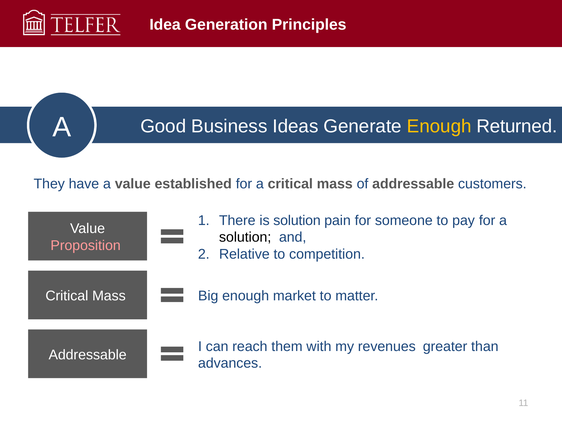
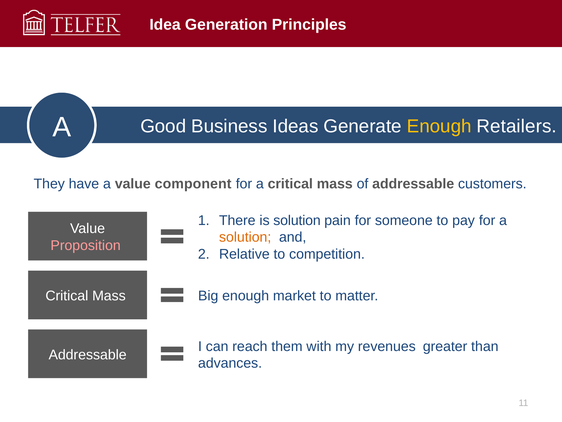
Returned: Returned -> Retailers (517, 126)
established: established -> component (193, 184)
solution colour: black -> orange (245, 237)
